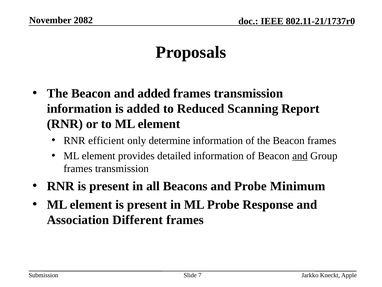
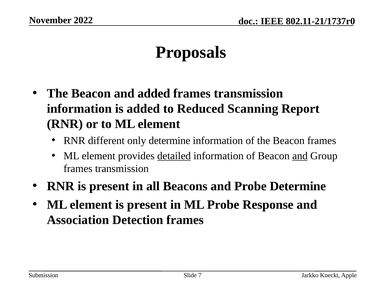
2082: 2082 -> 2022 (83, 20)
efficient: efficient -> different (106, 140)
detailed underline: none -> present (174, 156)
Probe Minimum: Minimum -> Determine (298, 186)
Different: Different -> Detection (138, 220)
